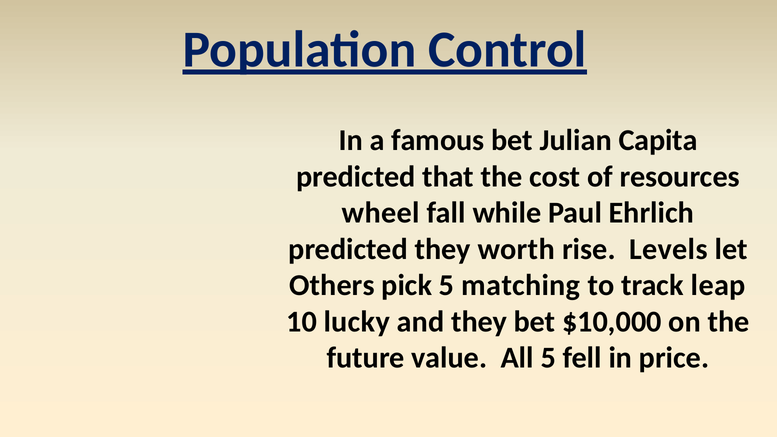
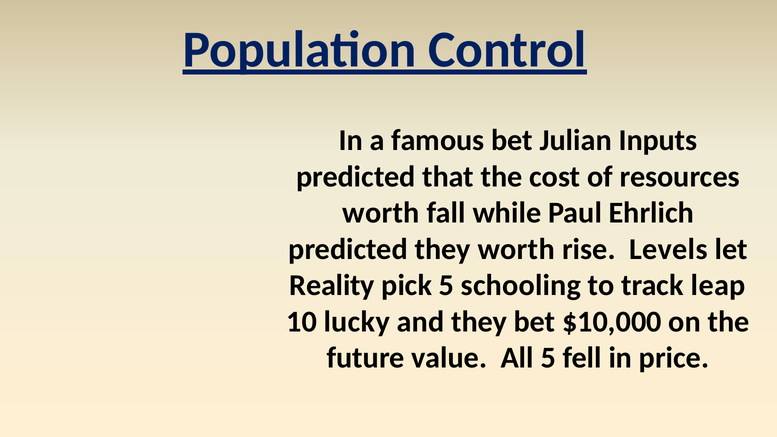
Capita: Capita -> Inputs (658, 140)
wheel: wheel -> worth (381, 213)
Others: Others -> Reality (332, 285)
matching: matching -> schooling (521, 285)
